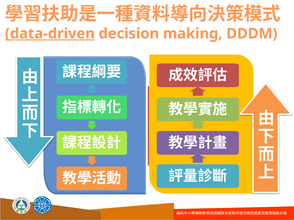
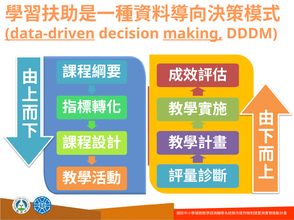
making underline: none -> present (193, 34)
